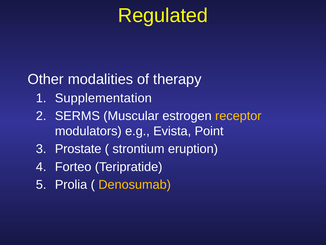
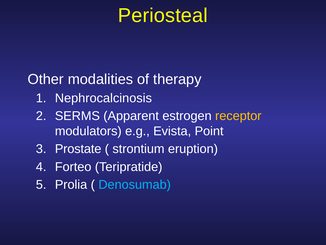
Regulated: Regulated -> Periosteal (163, 16)
Supplementation: Supplementation -> Nephrocalcinosis (103, 98)
Muscular: Muscular -> Apparent (131, 116)
Denosumab colour: yellow -> light blue (135, 184)
